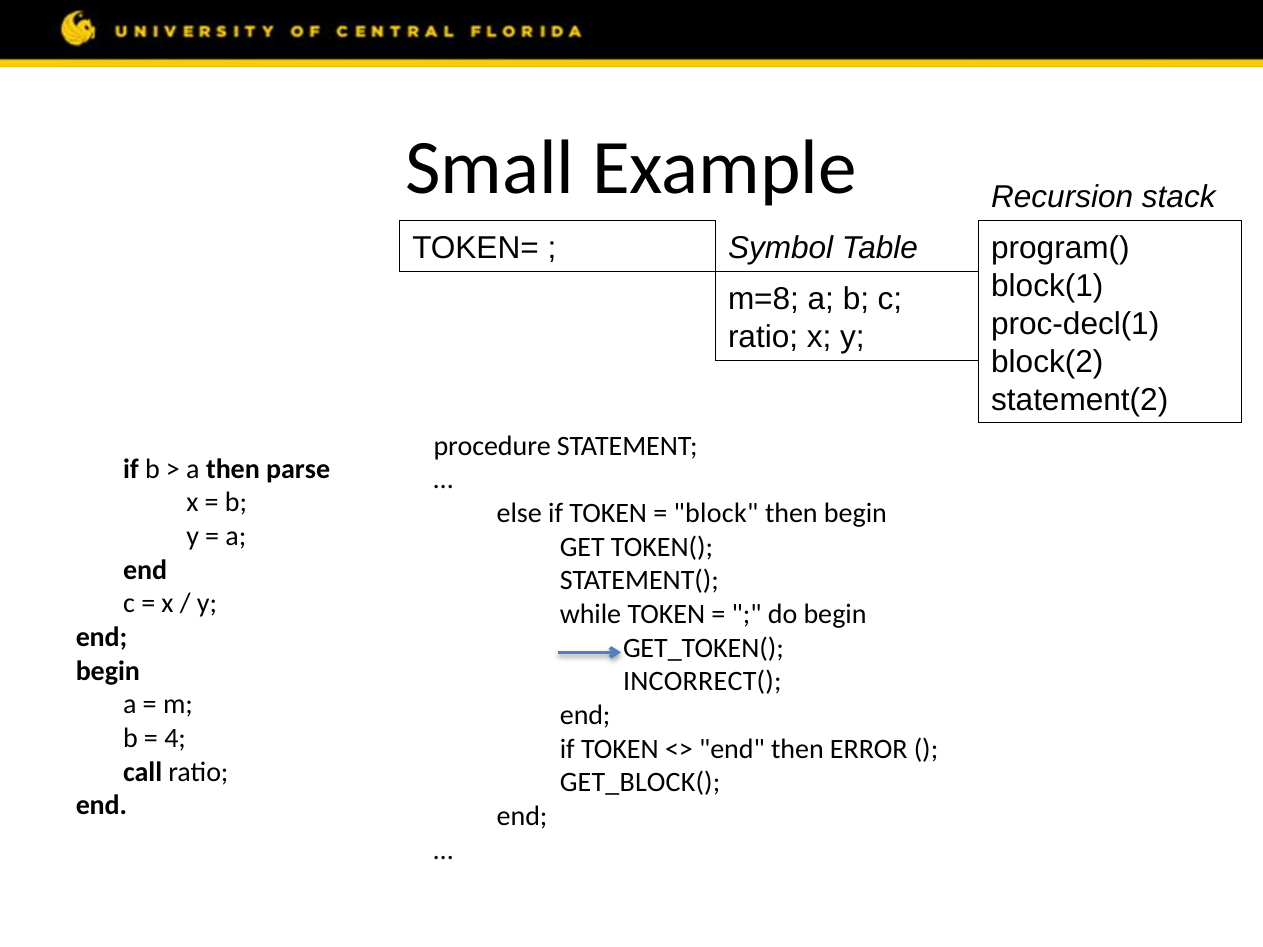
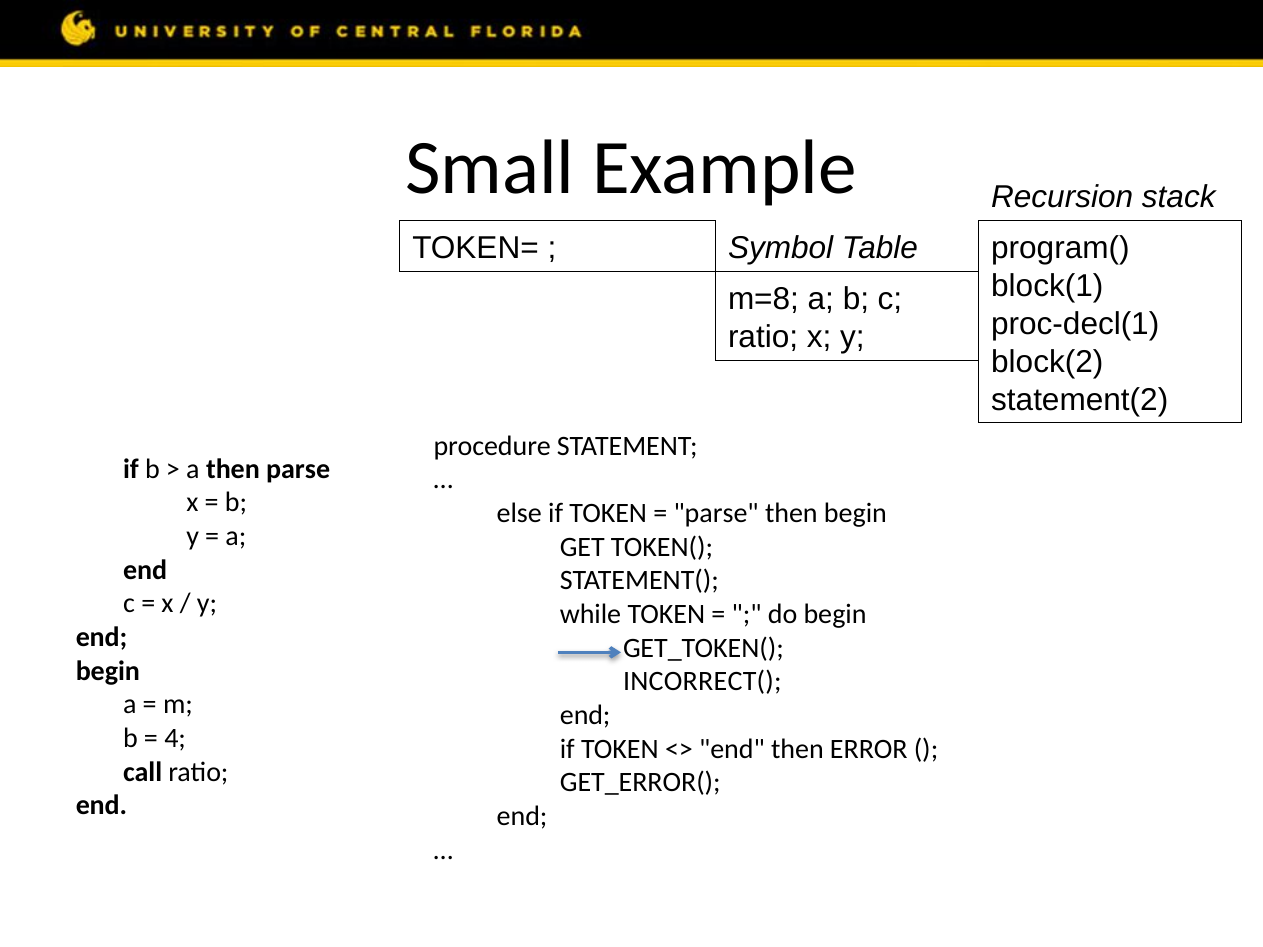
block: block -> parse (716, 513)
GET_BLOCK(: GET_BLOCK( -> GET_ERROR( (640, 783)
